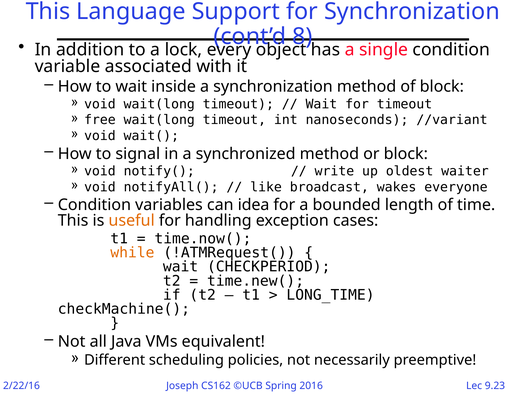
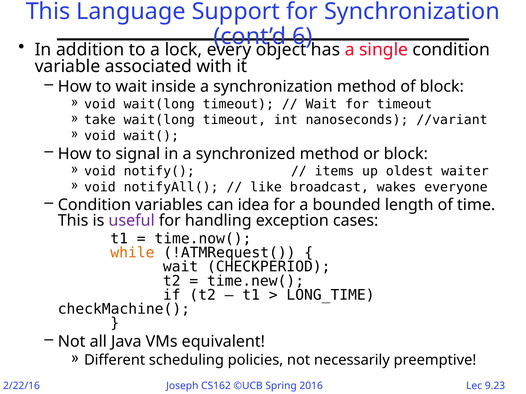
8: 8 -> 6 (302, 37)
free: free -> take (100, 120)
write: write -> items (334, 171)
useful colour: orange -> purple (132, 221)
